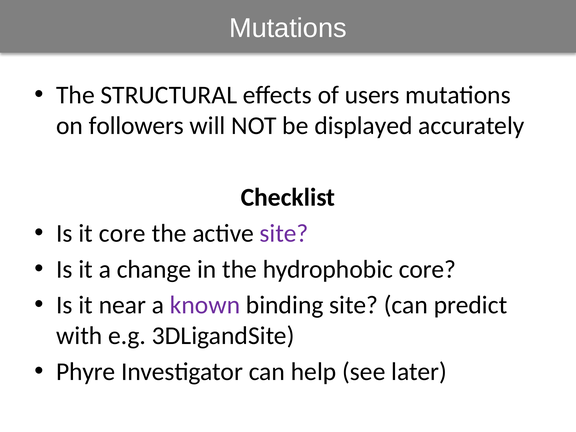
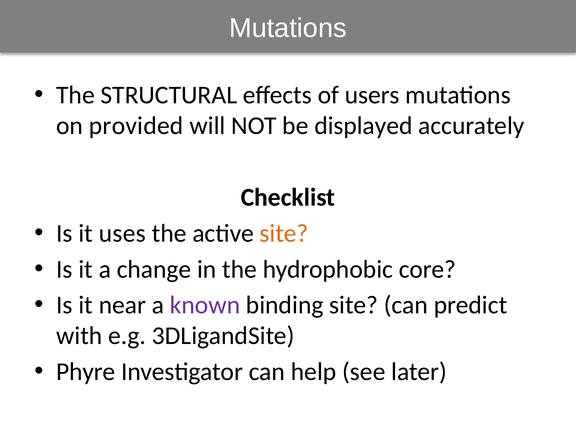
followers: followers -> provided (136, 126)
it core: core -> uses (122, 233)
site colour: purple -> orange (284, 233)
